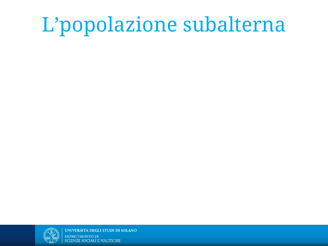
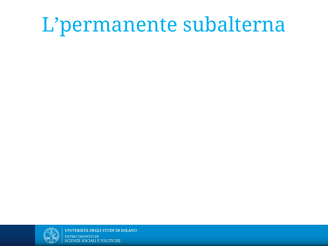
L’popolazione: L’popolazione -> L’permanente (110, 25)
